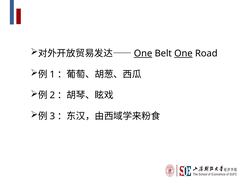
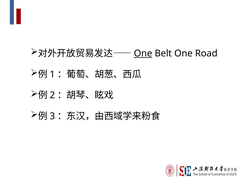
One underline: present -> none (183, 53)
